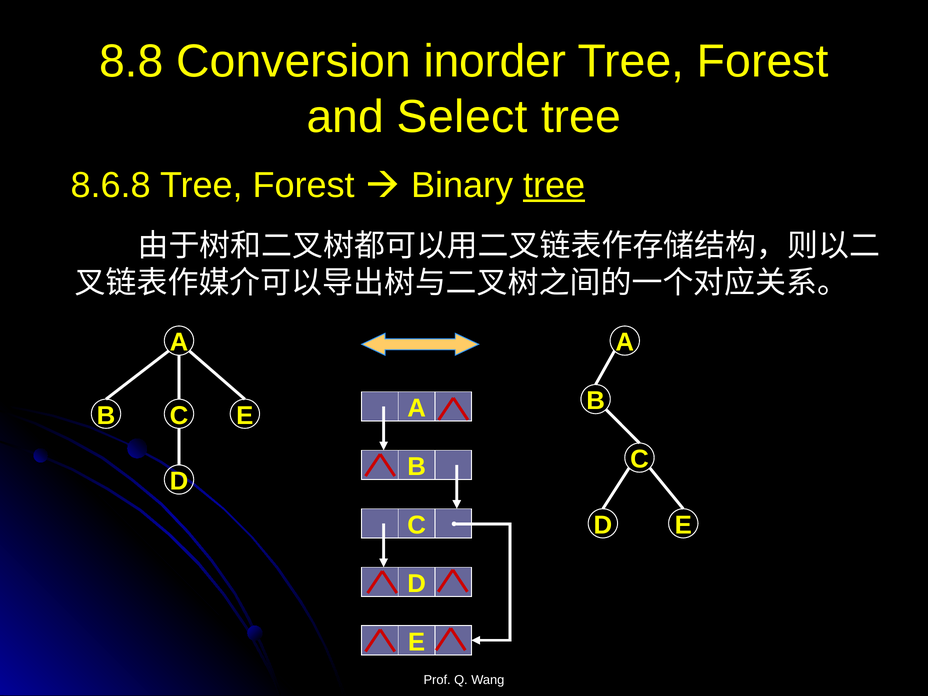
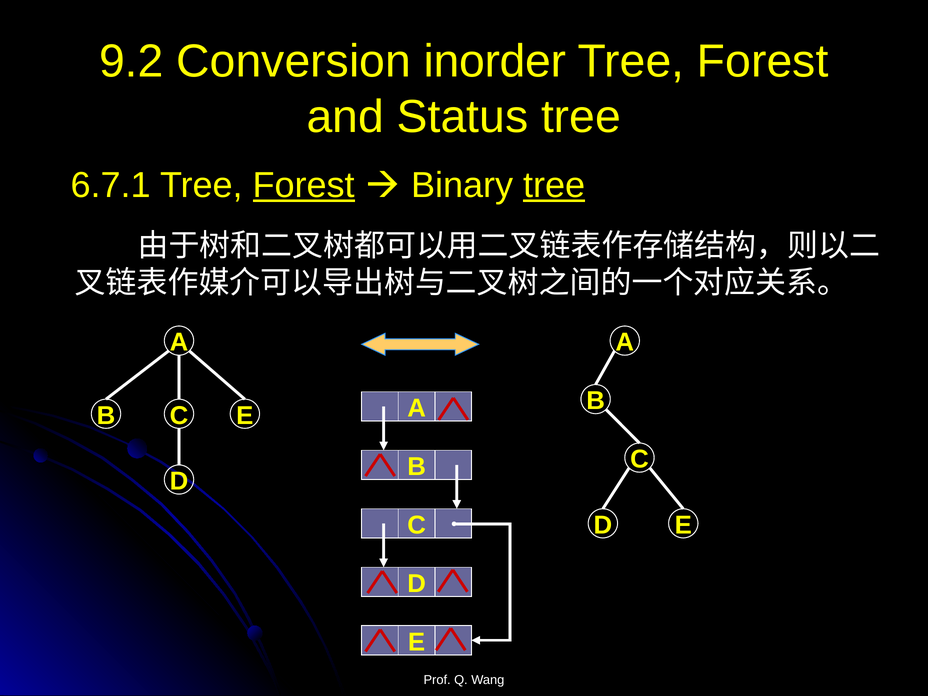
8.8: 8.8 -> 9.2 (131, 61)
Select: Select -> Status (463, 117)
8.6.8: 8.6.8 -> 6.7.1 (111, 185)
Forest underline: none -> present (304, 185)
